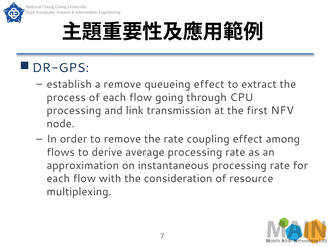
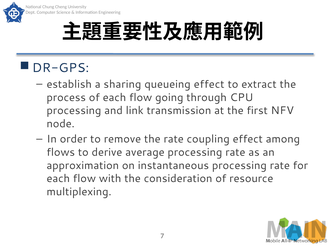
a remove: remove -> sharing (122, 84)
